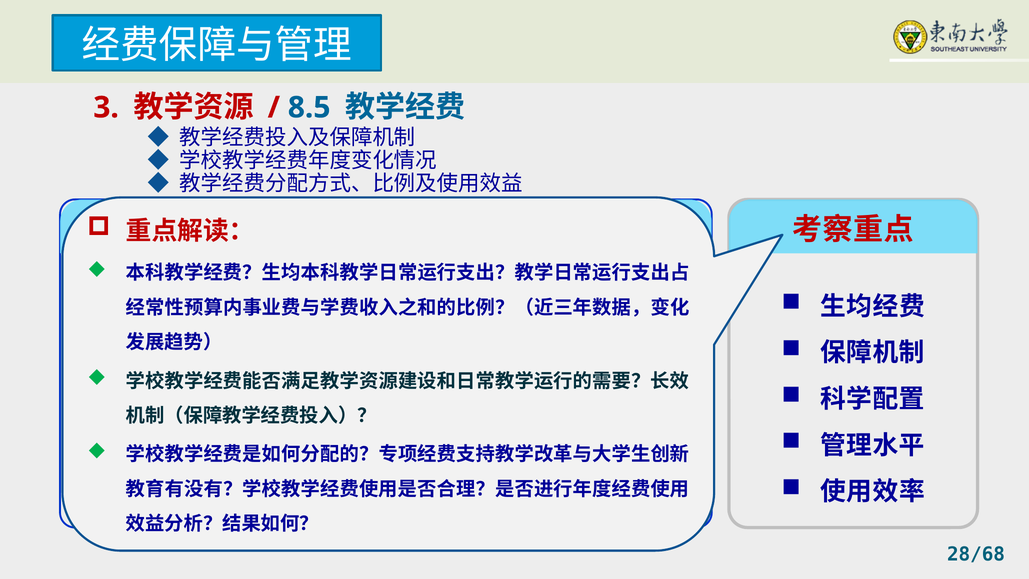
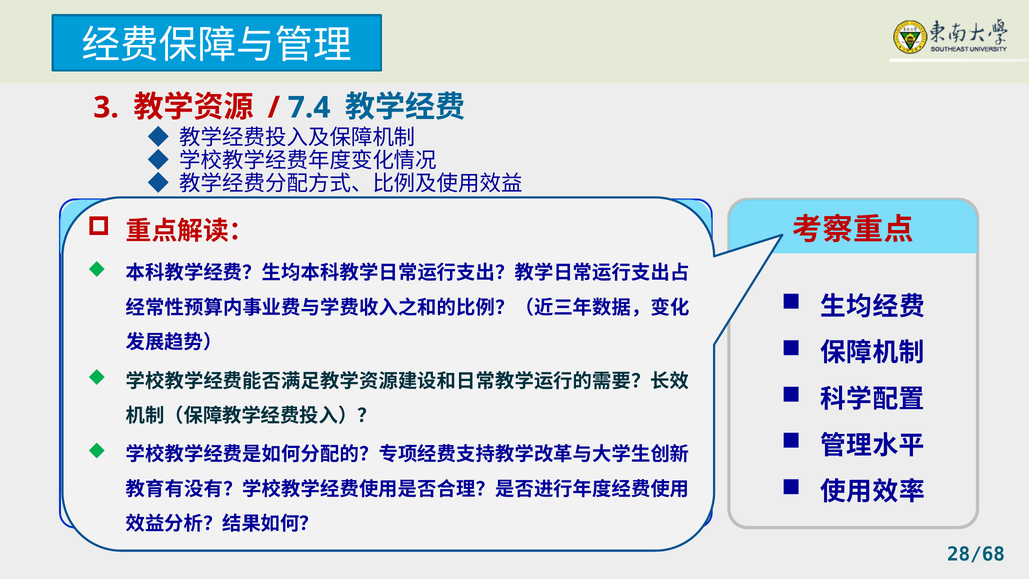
8.5: 8.5 -> 7.4 (309, 107)
